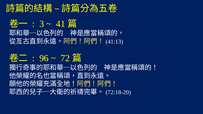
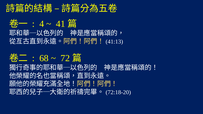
3: 3 -> 4 (42, 24)
96: 96 -> 68 (44, 58)
